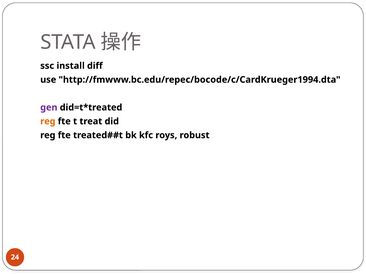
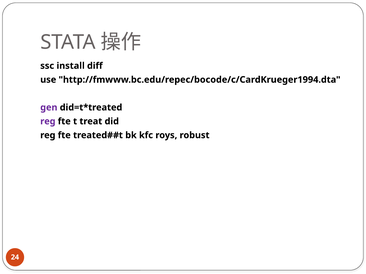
reg colour: orange -> purple (48, 122)
